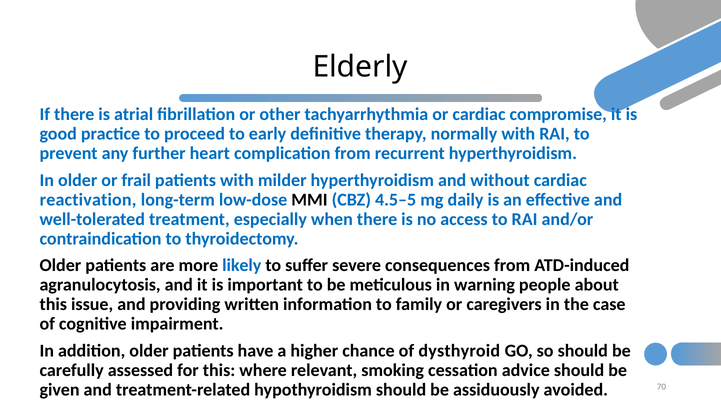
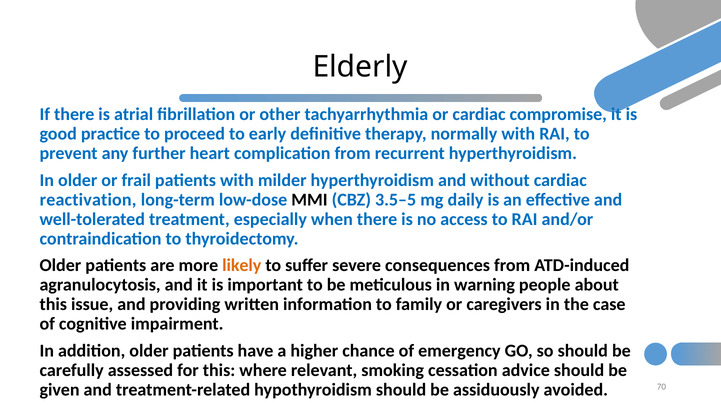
4.5–5: 4.5–5 -> 3.5–5 (396, 200)
likely colour: blue -> orange (242, 266)
dysthyroid: dysthyroid -> emergency (459, 351)
